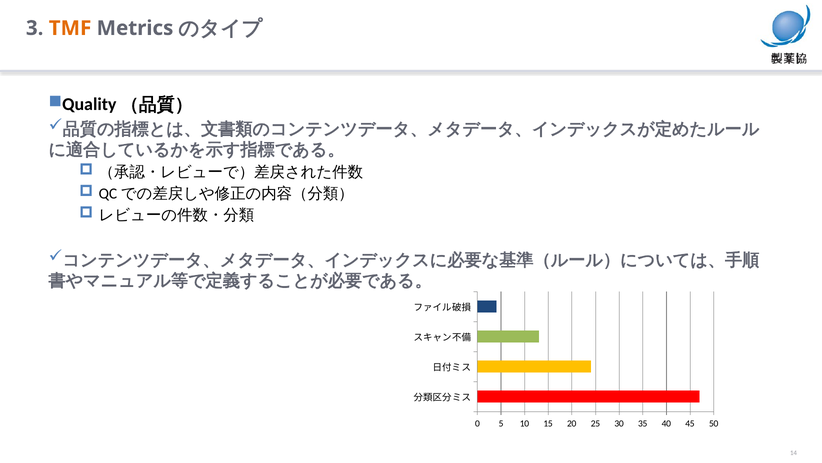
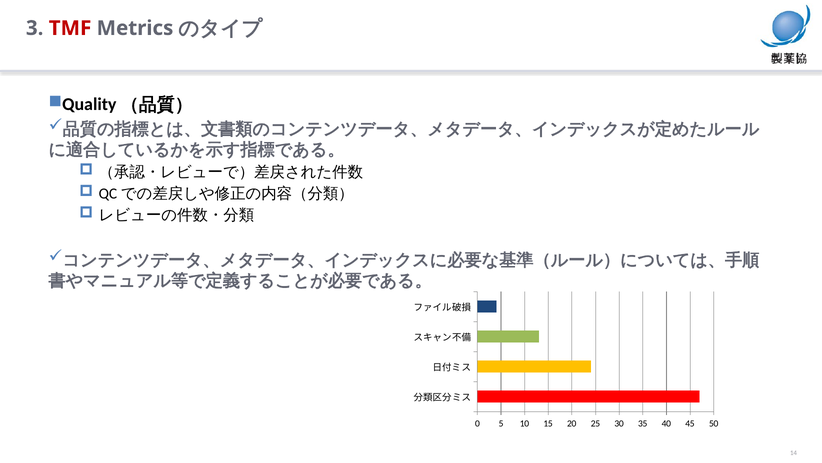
TMF colour: orange -> red (70, 28)
